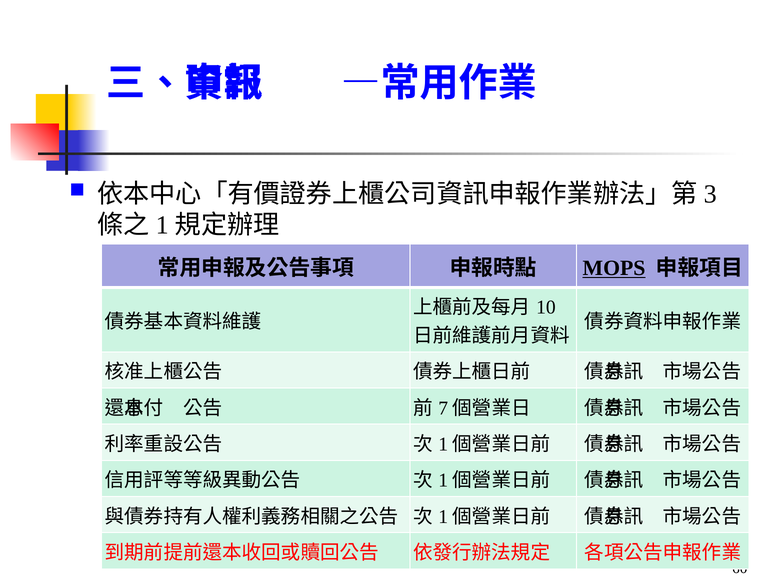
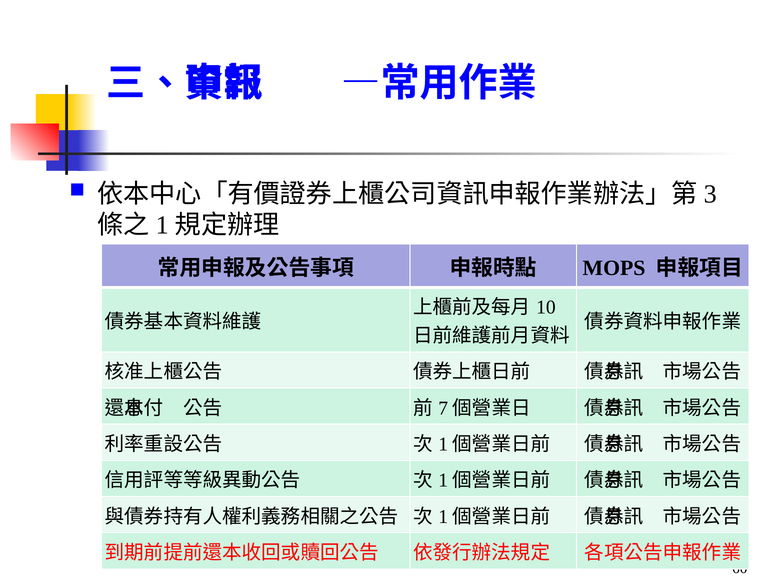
MOPS underline: present -> none (614, 268)
